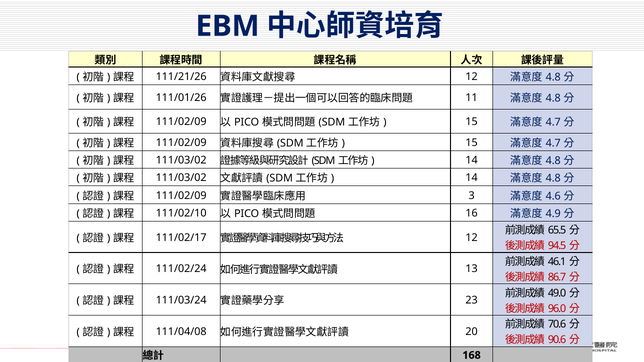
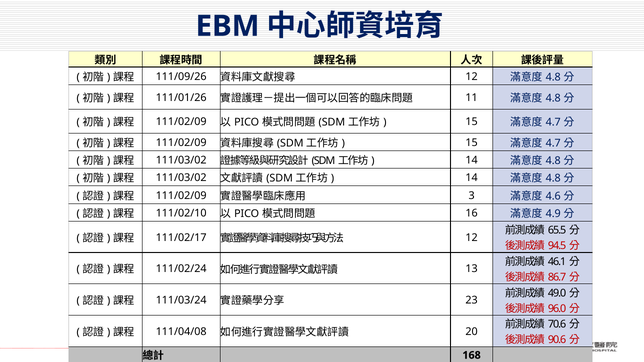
111/21/26: 111/21/26 -> 111/09/26 (181, 77)
